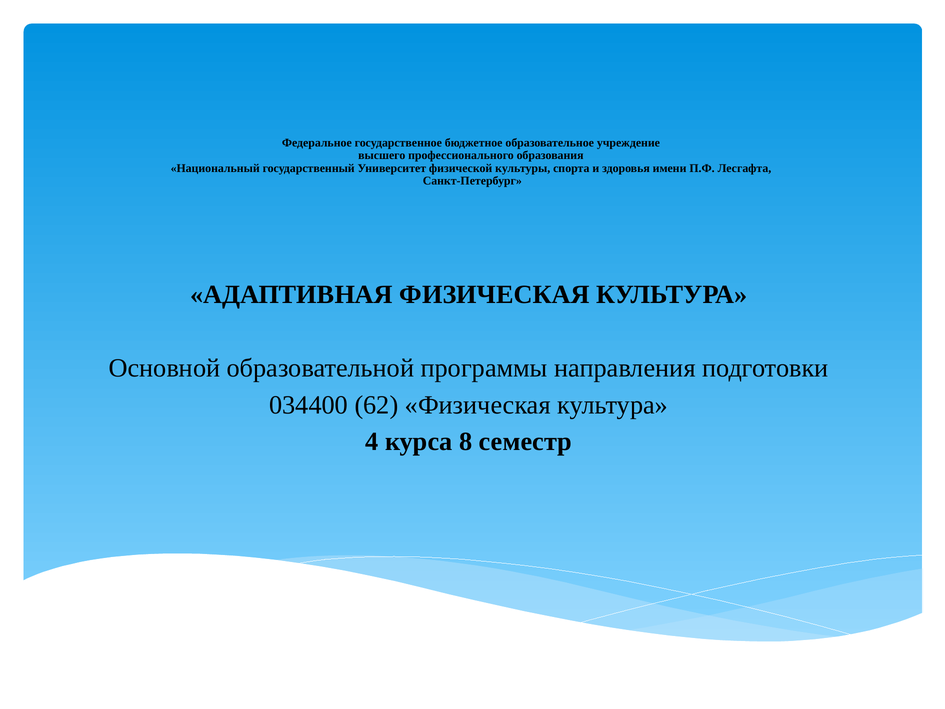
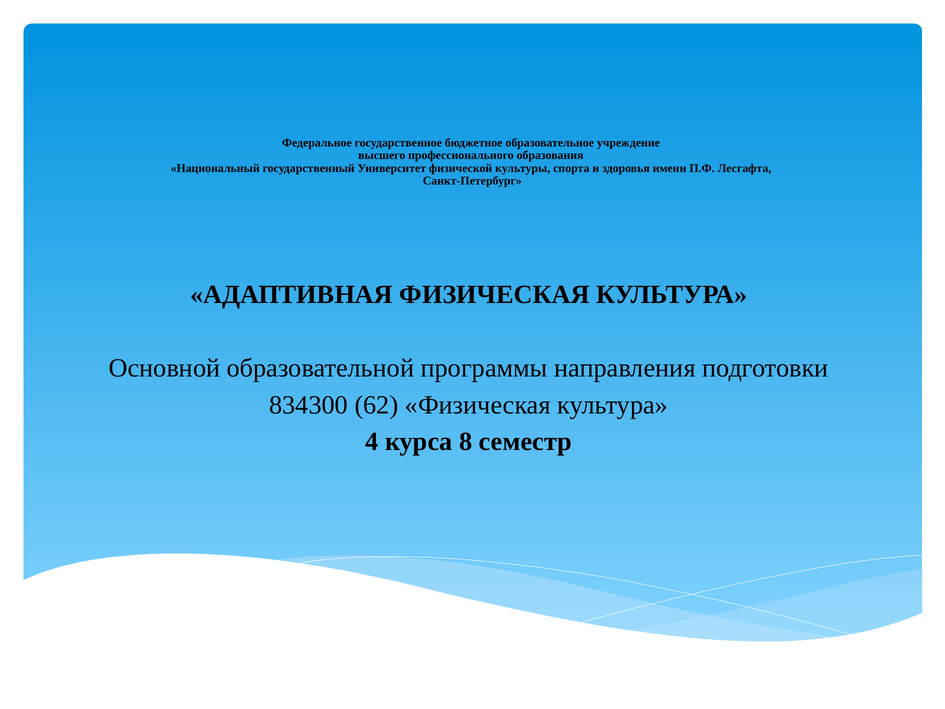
034400: 034400 -> 834300 (309, 405)
